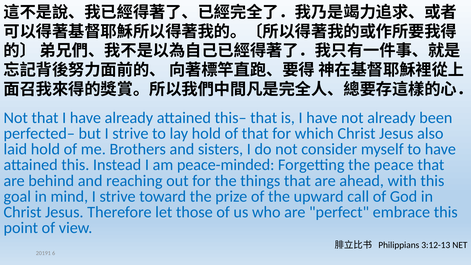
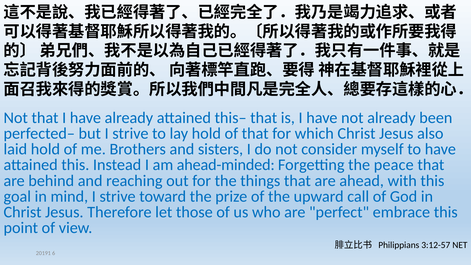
peace-minded: peace-minded -> ahead-minded (226, 165)
3:12-13: 3:12-13 -> 3:12-57 (436, 245)
